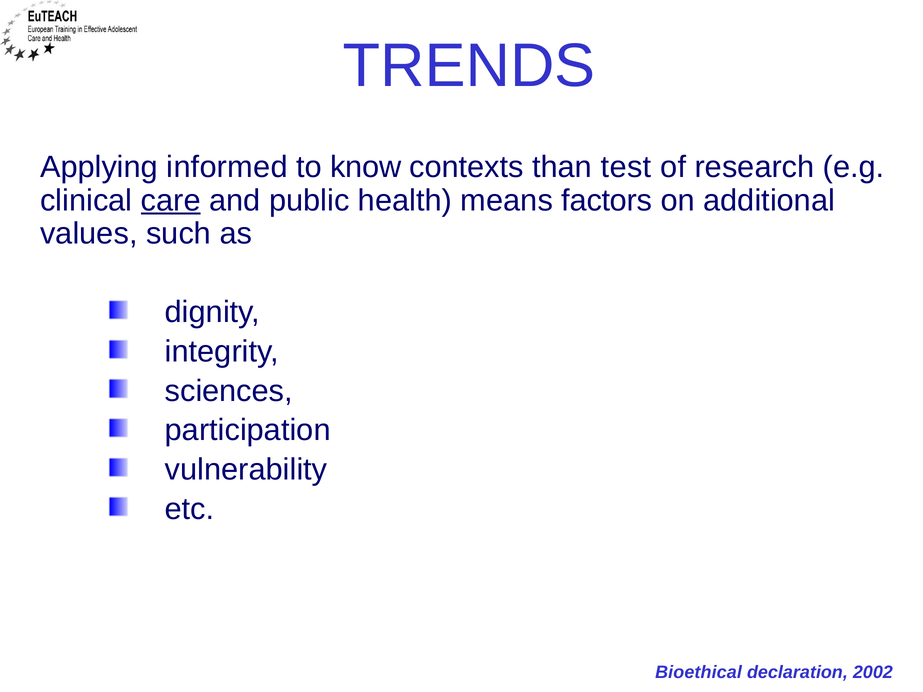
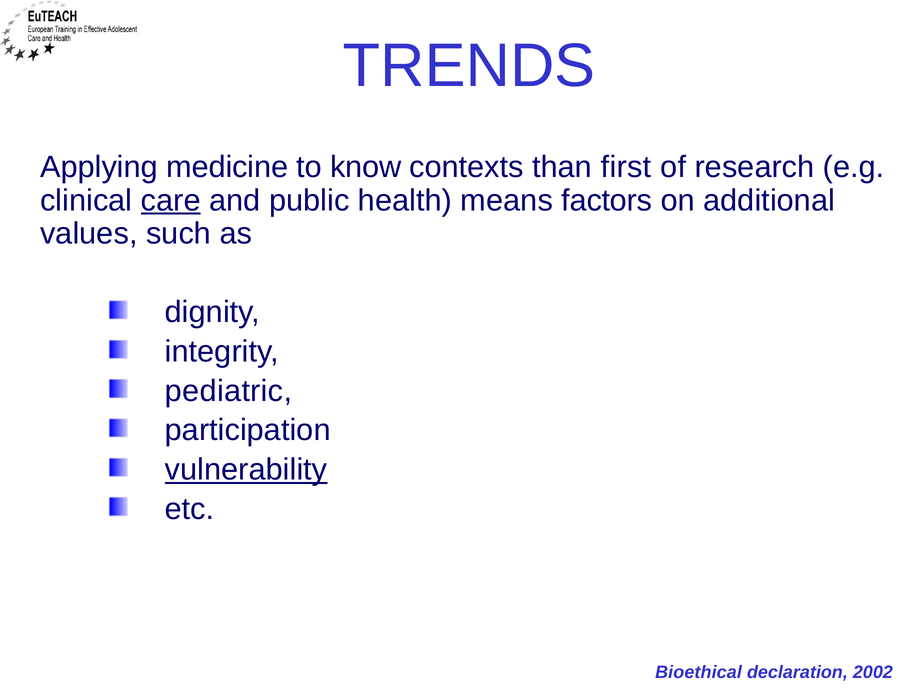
informed: informed -> medicine (227, 167)
test: test -> first (626, 167)
sciences: sciences -> pediatric (229, 391)
vulnerability underline: none -> present (246, 470)
